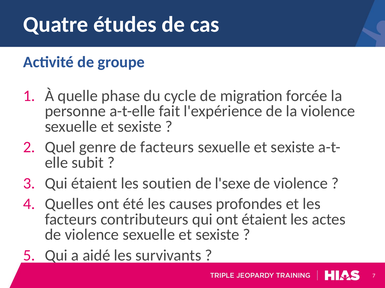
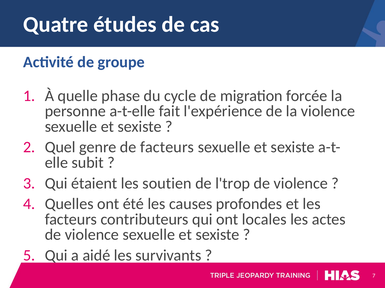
l'sexe: l'sexe -> l'trop (233, 184)
ont étaient: étaient -> locales (264, 220)
